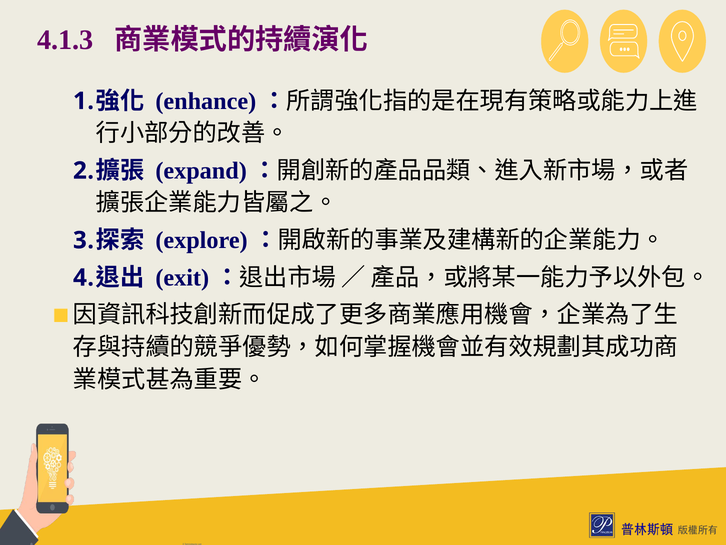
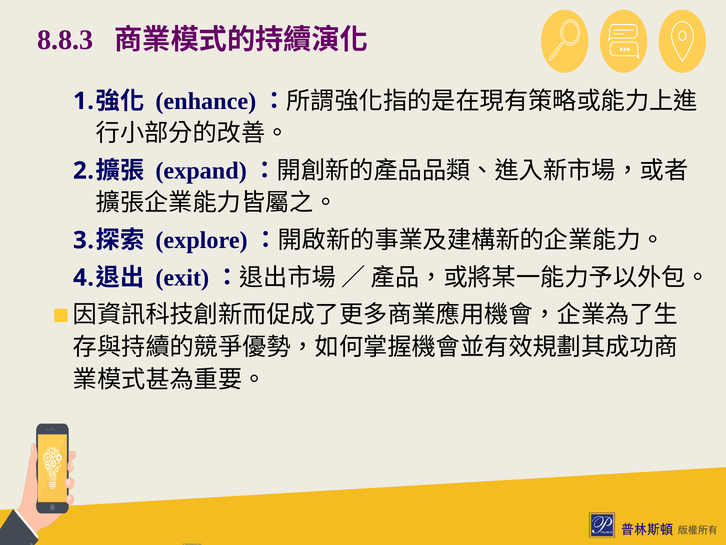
4.1.3: 4.1.3 -> 8.8.3 (65, 40)
